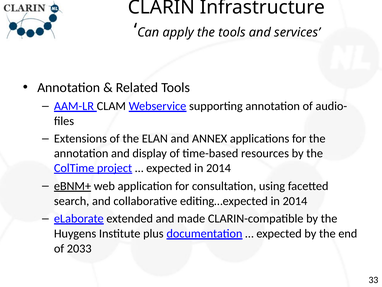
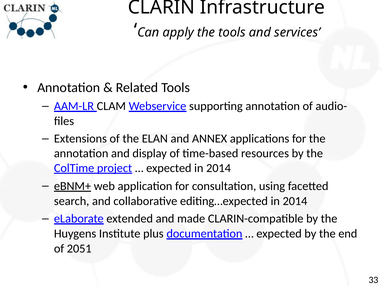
2033: 2033 -> 2051 (79, 248)
